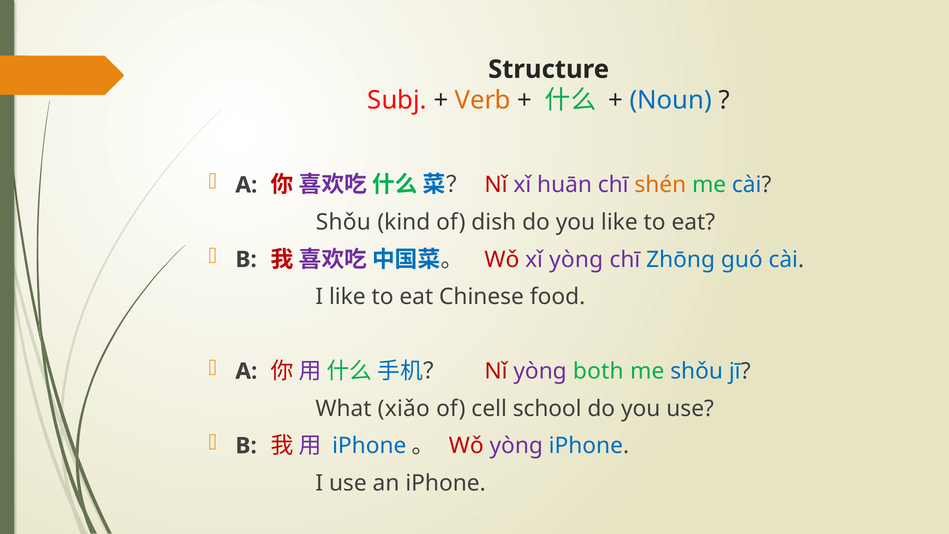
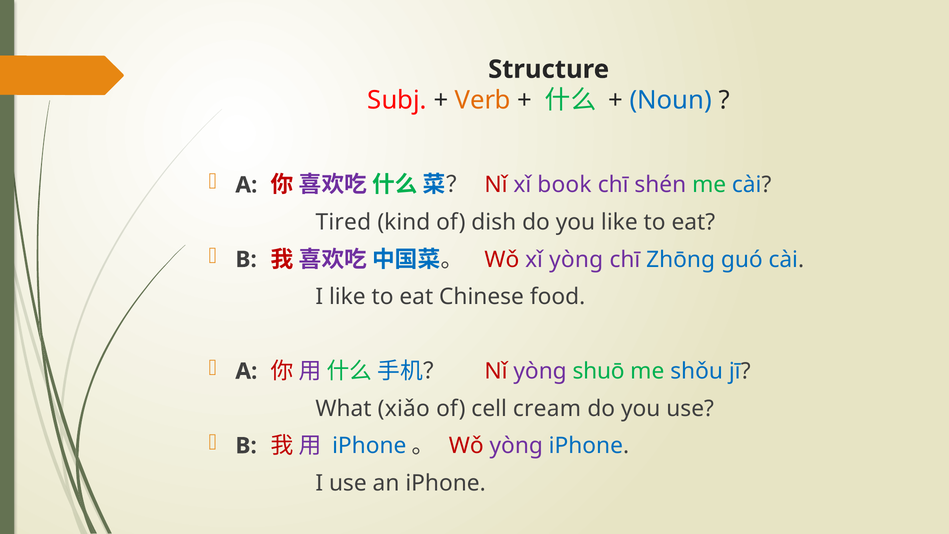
huān: huān -> book (564, 185)
shén colour: orange -> purple (660, 185)
Shǒu: Shǒu -> Tired (343, 222)
both: both -> shuō (599, 371)
school: school -> cream (547, 408)
